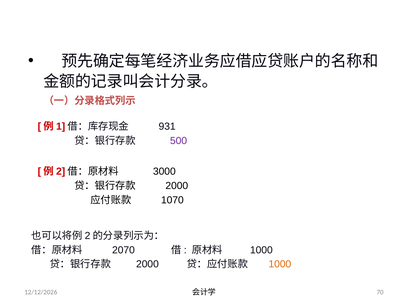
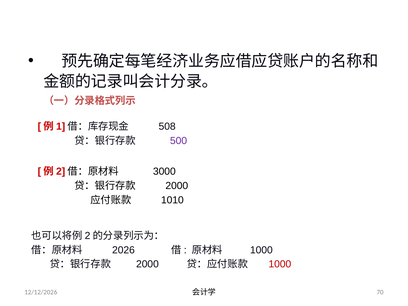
931: 931 -> 508 (167, 127)
1070: 1070 -> 1010 (172, 200)
2070: 2070 -> 2026 (123, 250)
1000 colour: orange -> red (280, 264)
